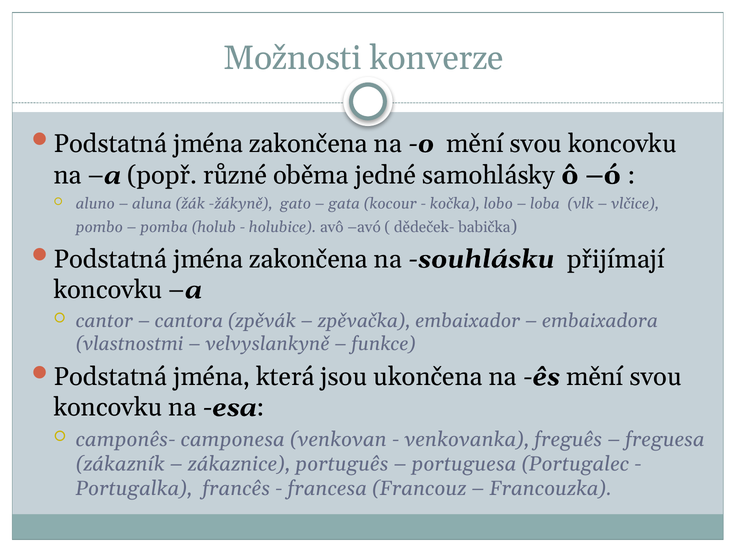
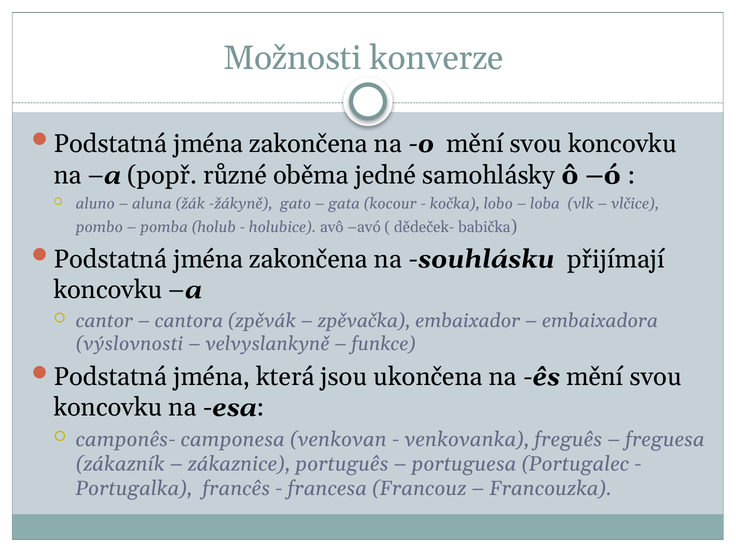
vlastnostmi: vlastnostmi -> výslovnosti (130, 344)
